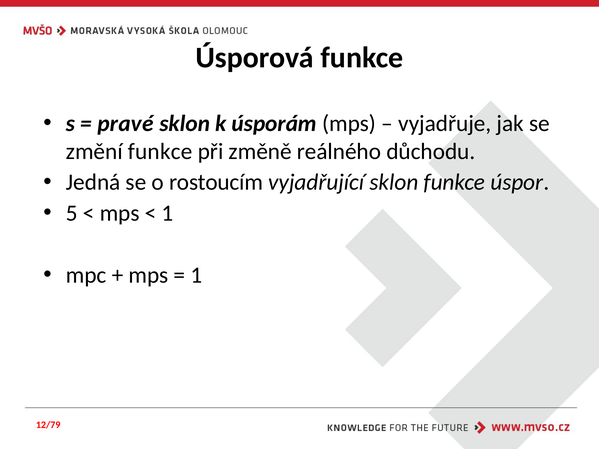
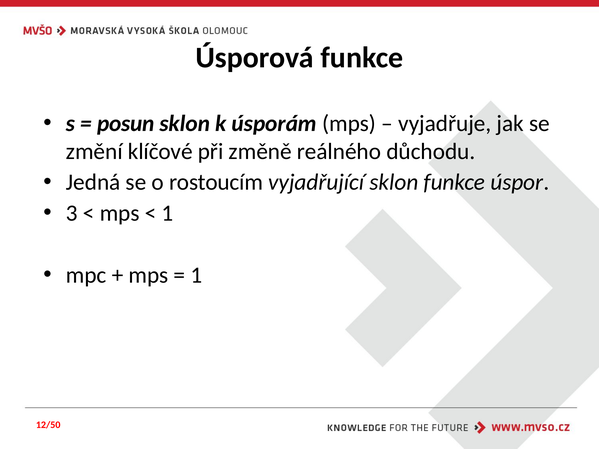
pravé: pravé -> posun (126, 123)
změní funkce: funkce -> klíčové (160, 151)
5: 5 -> 3 (72, 213)
12/79: 12/79 -> 12/50 (48, 425)
